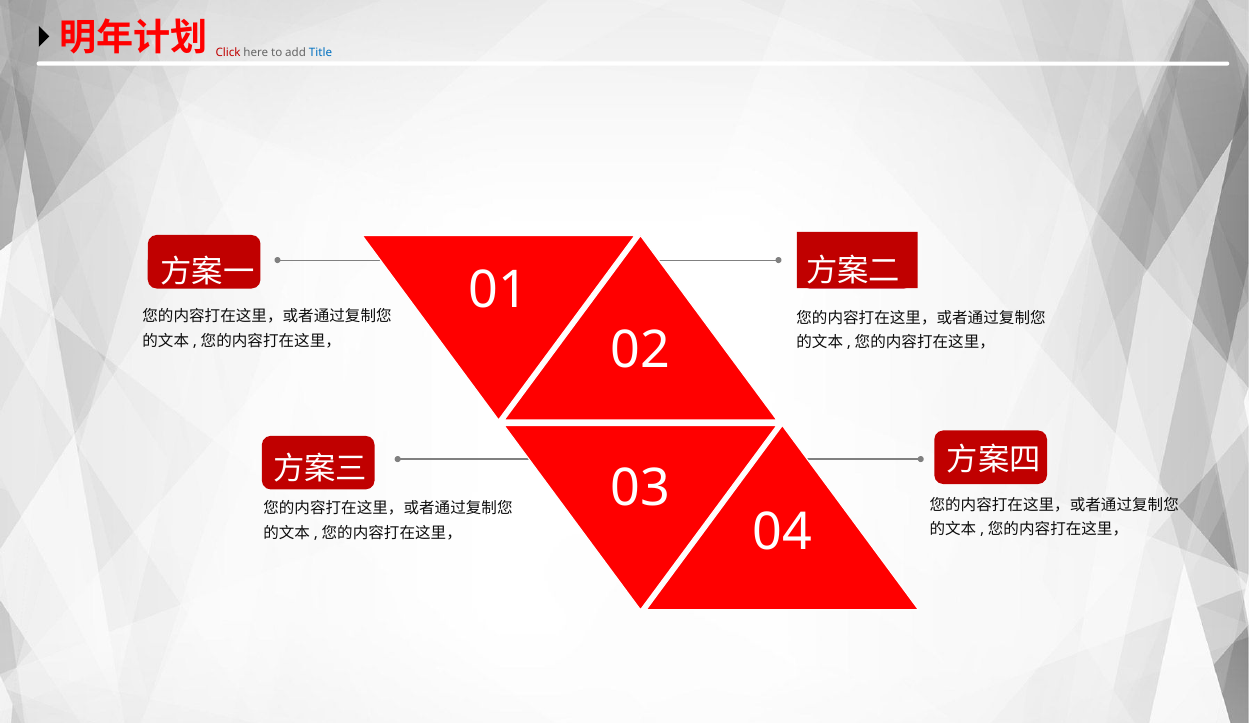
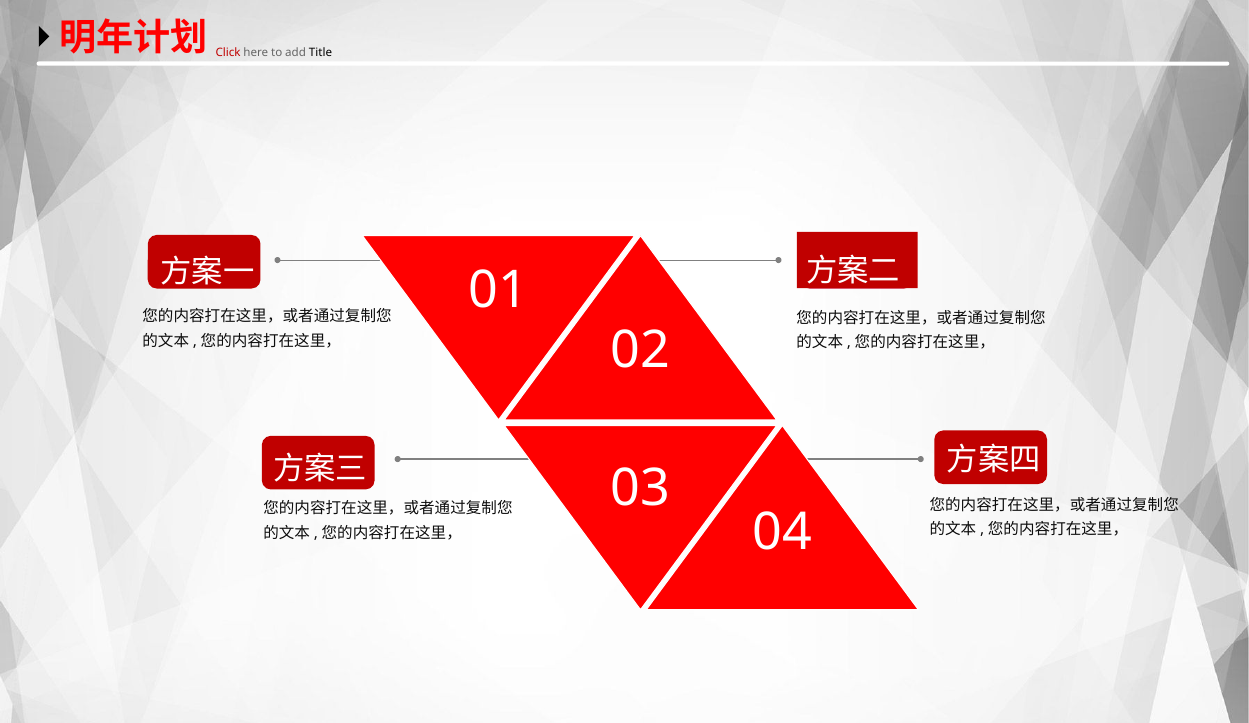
Title colour: blue -> black (321, 53)
